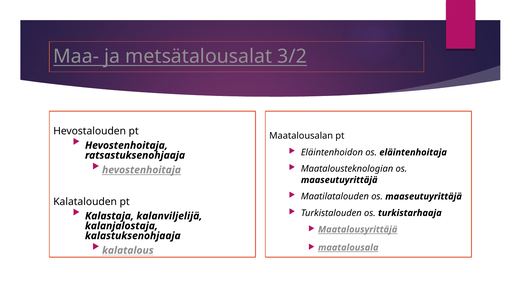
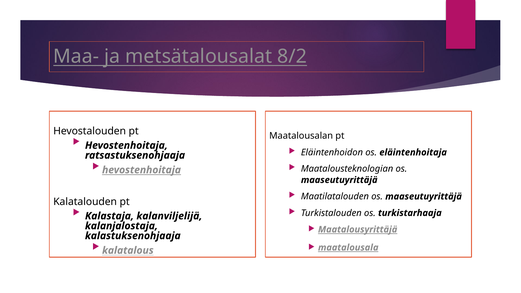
3/2: 3/2 -> 8/2 (292, 56)
